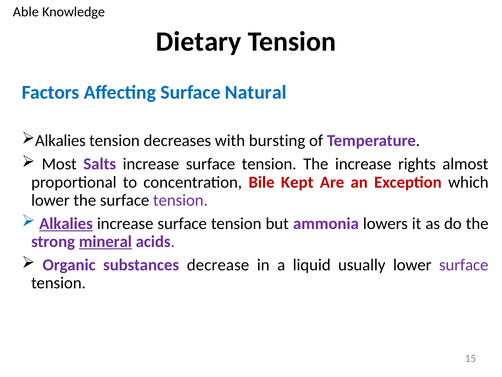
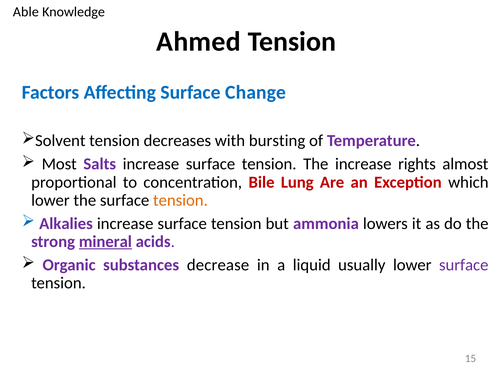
Dietary: Dietary -> Ahmed (199, 42)
Natural: Natural -> Change (256, 92)
Alkalies: Alkalies -> Solvent (60, 141)
Kept: Kept -> Lung (297, 182)
tension colour: purple -> orange (180, 200)
Alkalies underline: present -> none (66, 223)
